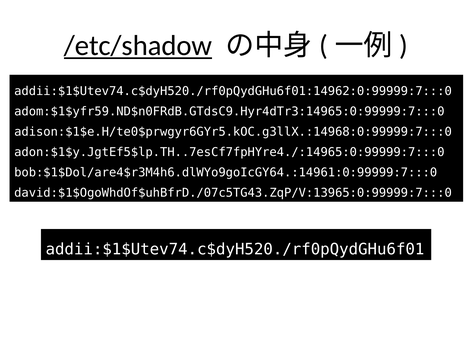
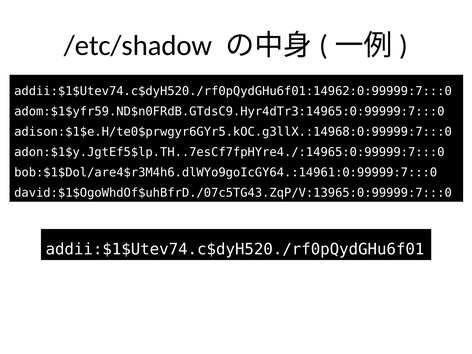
/etc/shadow underline: present -> none (138, 46)
